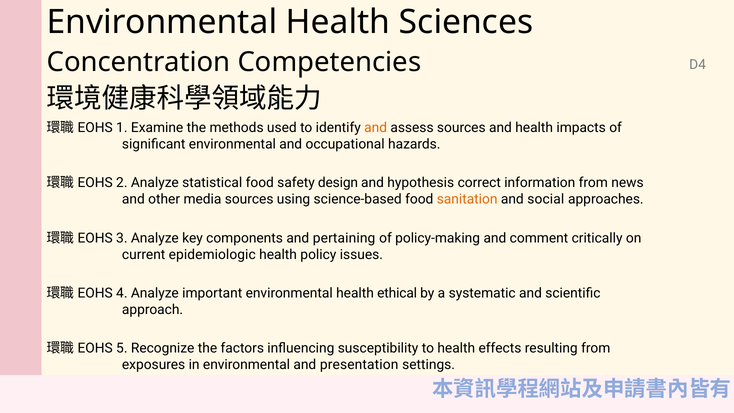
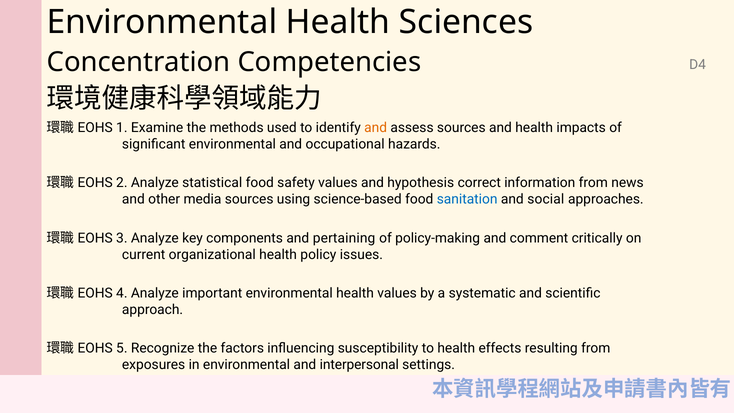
safety design: design -> values (338, 183)
sanitation colour: orange -> blue (467, 199)
epidemiologic: epidemiologic -> organizational (212, 254)
health ethical: ethical -> values (397, 293)
presentation: presentation -> interpersonal (359, 365)
